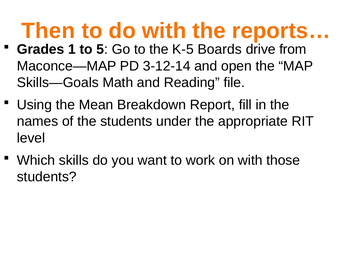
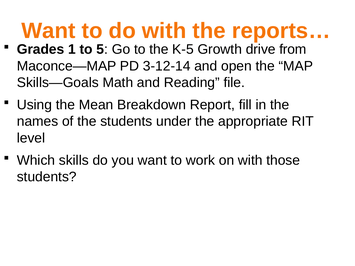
Then: Then -> Want (48, 31)
Boards: Boards -> Growth (220, 49)
